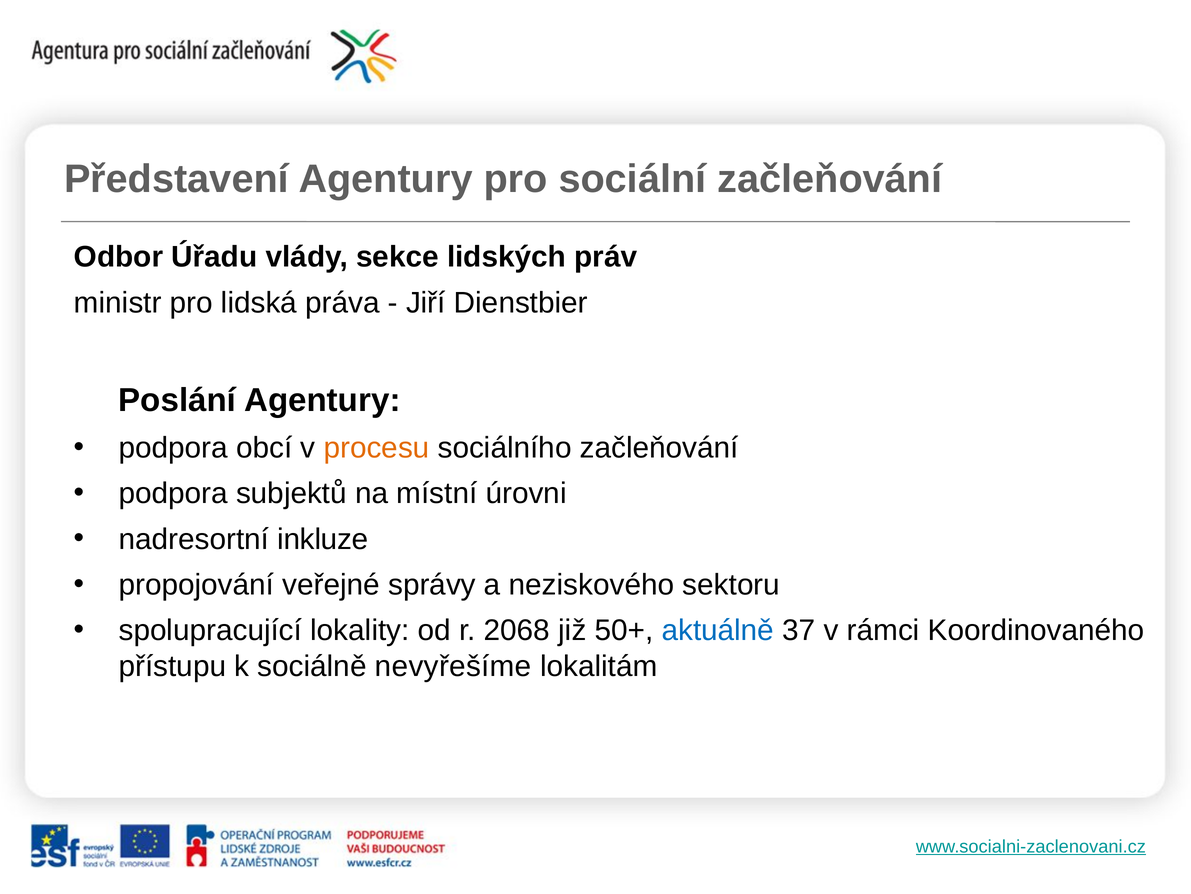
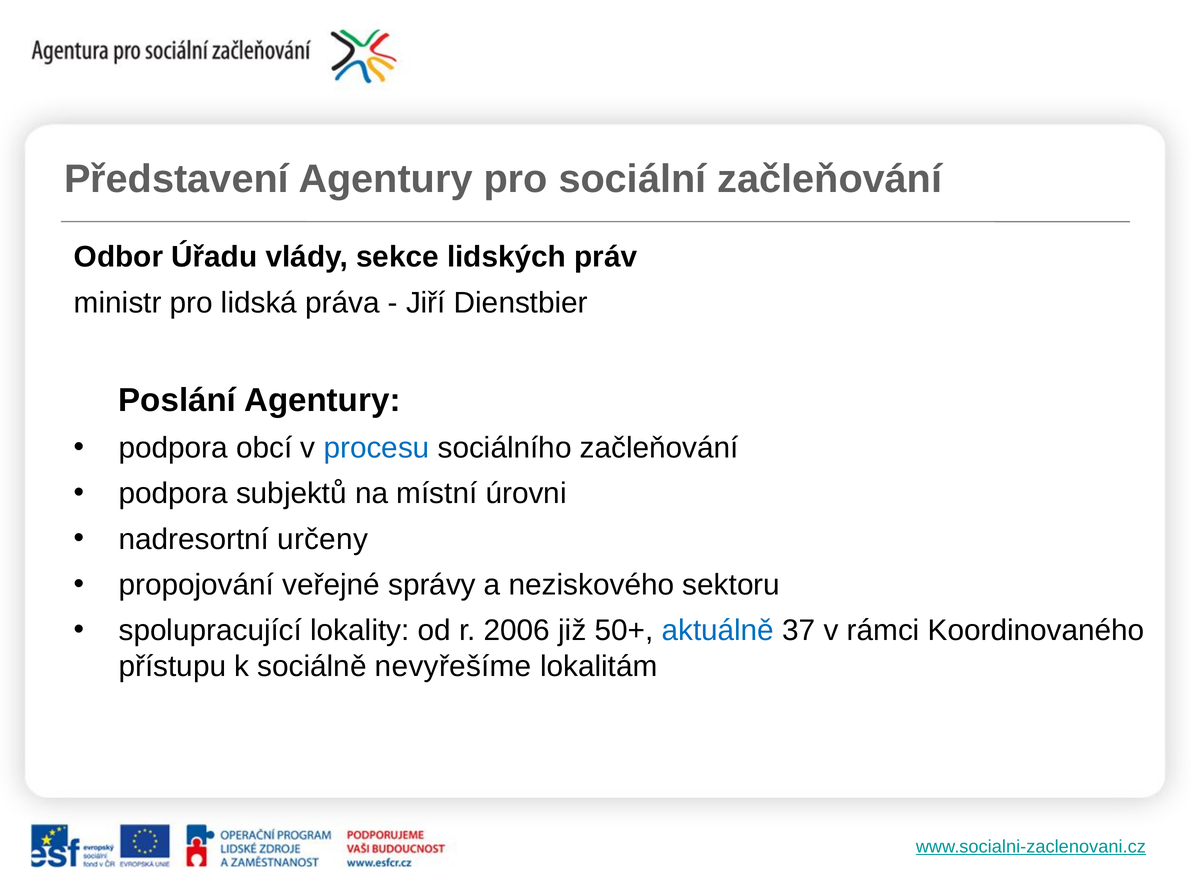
procesu colour: orange -> blue (377, 447)
inkluze: inkluze -> určeny (323, 539)
2068: 2068 -> 2006 (517, 630)
